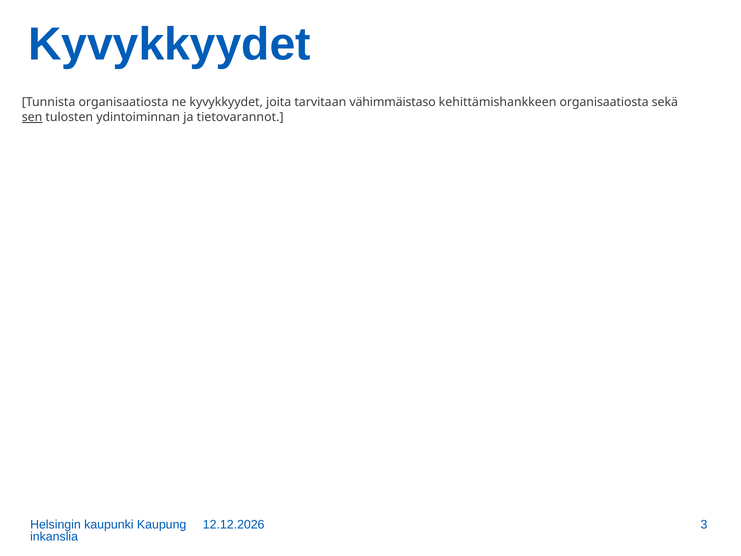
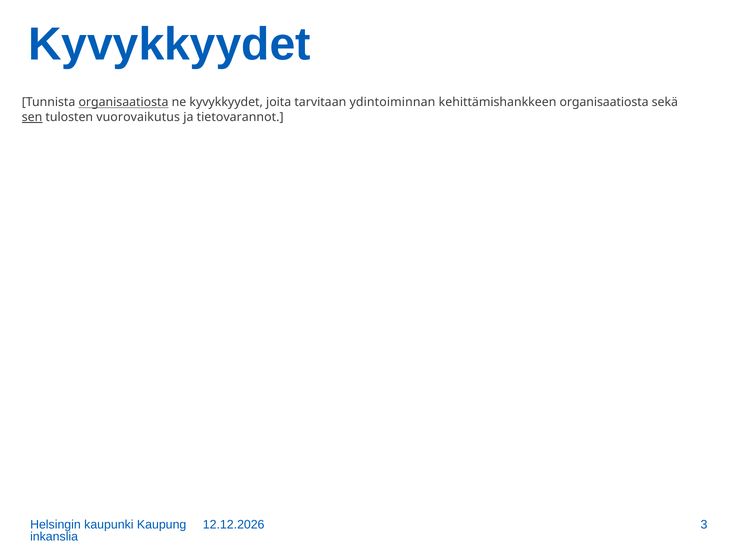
organisaatiosta underline: none -> present (123, 102)
vähimmäistaso: vähimmäistaso -> ydintoiminnan (392, 102)
ydintoiminnan: ydintoiminnan -> vuorovaikutus (138, 117)
